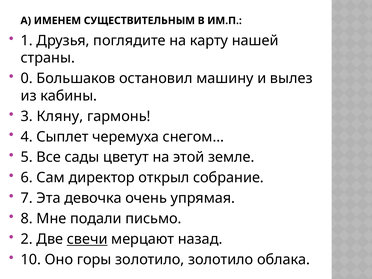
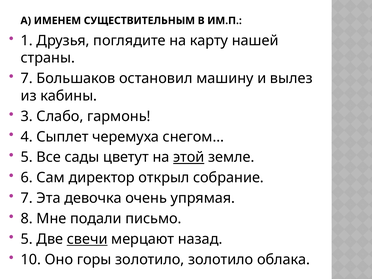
0: 0 -> 7 (27, 78)
Кляну: Кляну -> Слабо (60, 116)
этой underline: none -> present (189, 157)
2: 2 -> 5 (27, 239)
